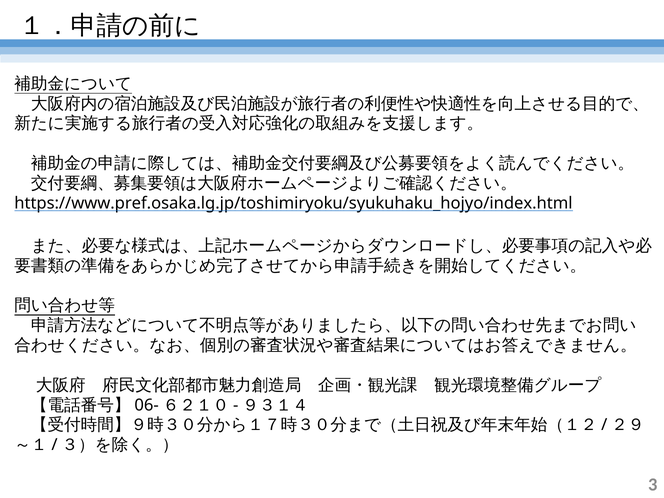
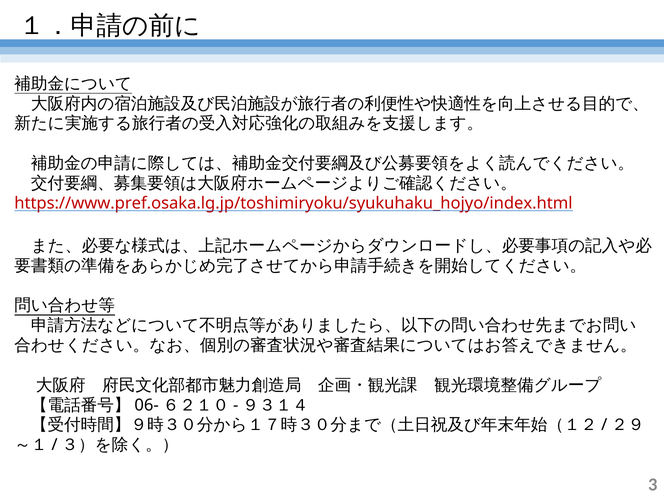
https://www.pref.osaka.lg.jp/toshimiryoku/syukuhaku_hojyo/index.html colour: black -> red (293, 203)
